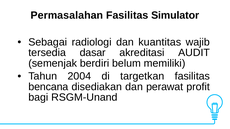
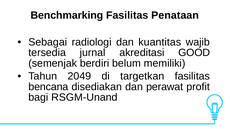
Permasalahan: Permasalahan -> Benchmarking (67, 15)
Simulator: Simulator -> Penataan (175, 15)
dasar: dasar -> jurnal (93, 53)
AUDIT: AUDIT -> GOOD (194, 53)
2004: 2004 -> 2049 (79, 76)
